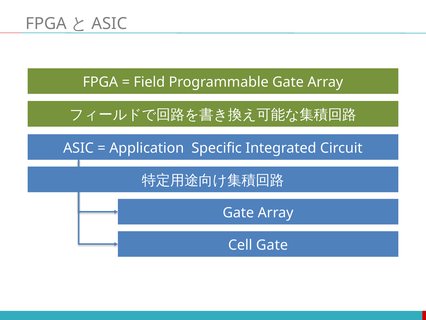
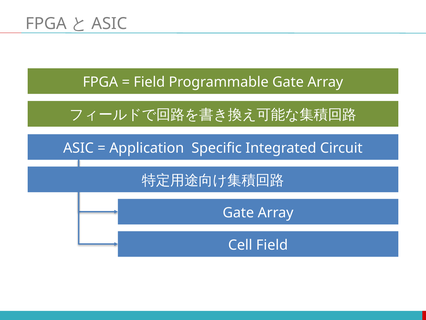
Cell Gate: Gate -> Field (272, 245)
